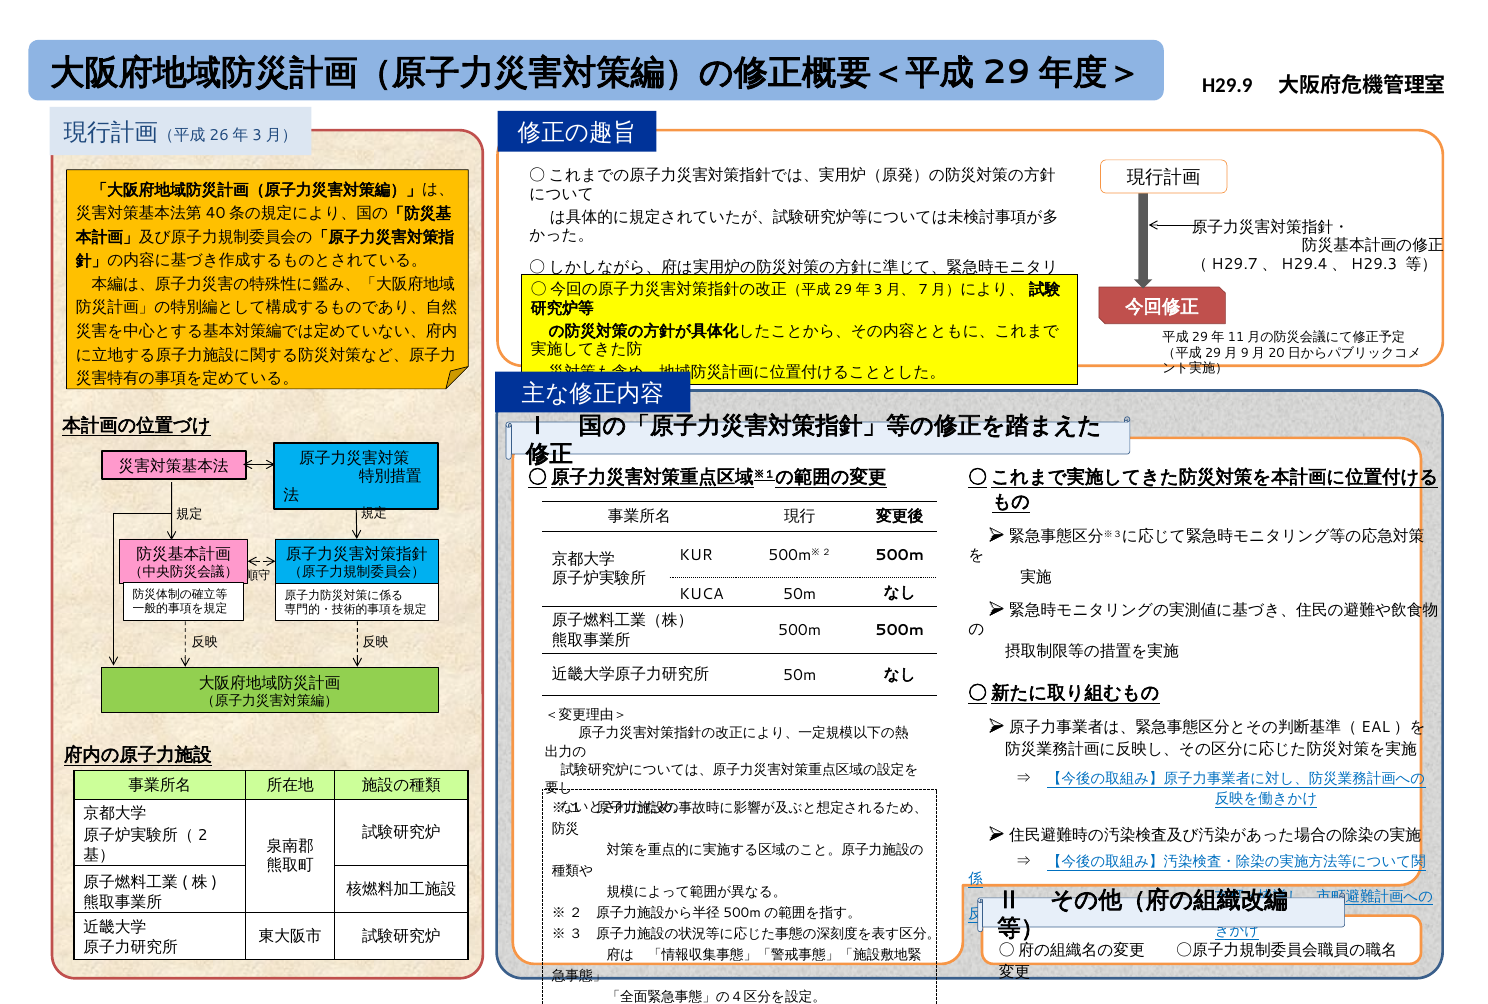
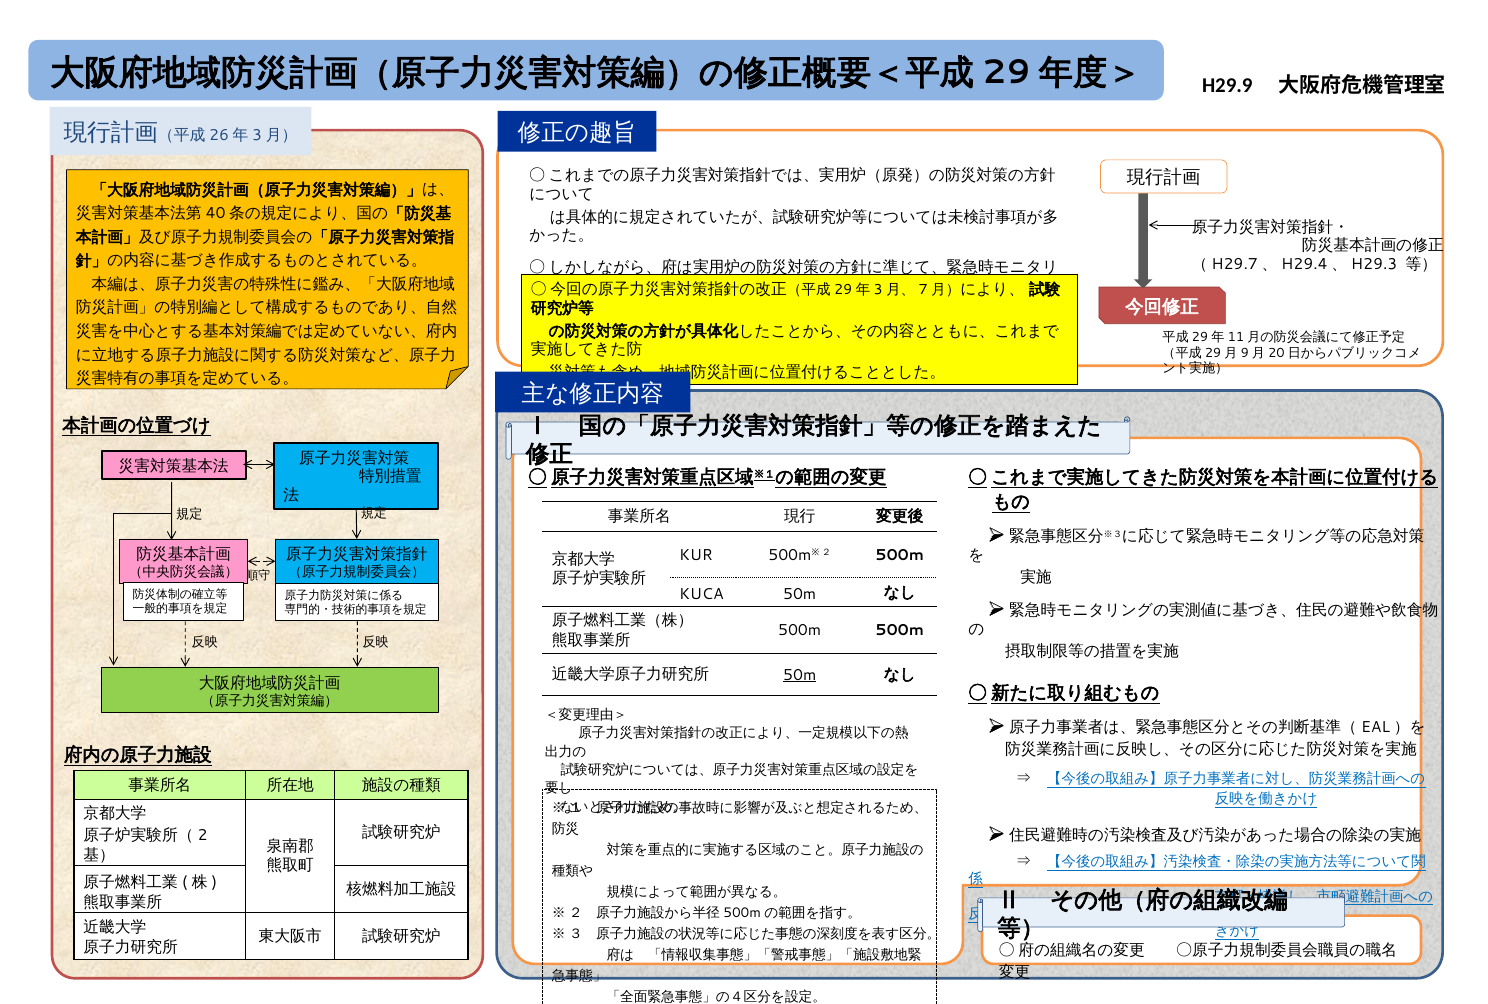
50m underline: none -> present (800, 675)
